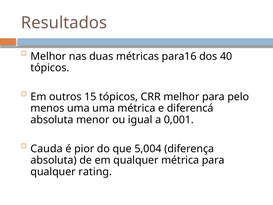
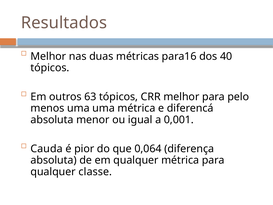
15: 15 -> 63 (90, 97)
5,004: 5,004 -> 0,064 (148, 149)
rating: rating -> classe (95, 172)
